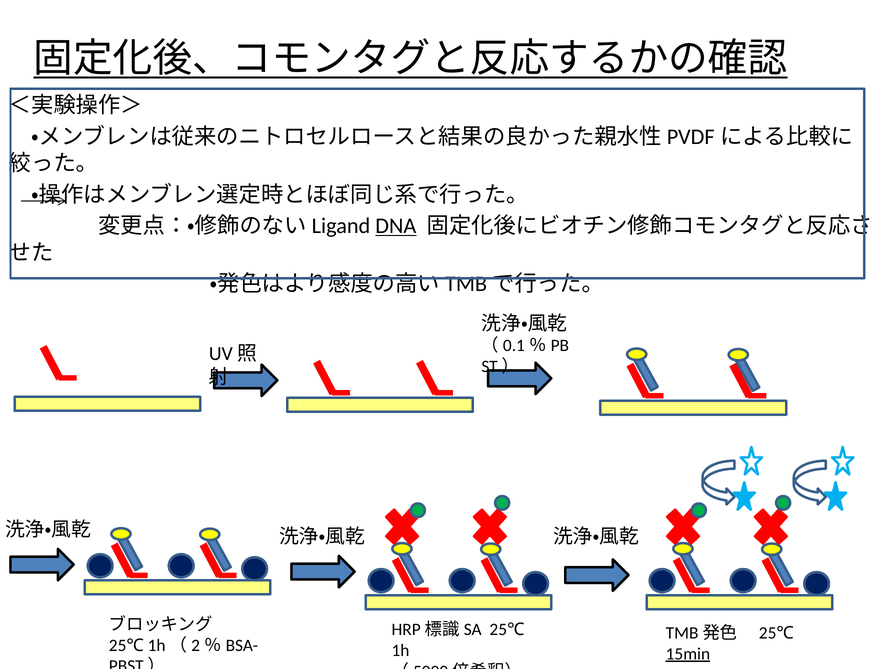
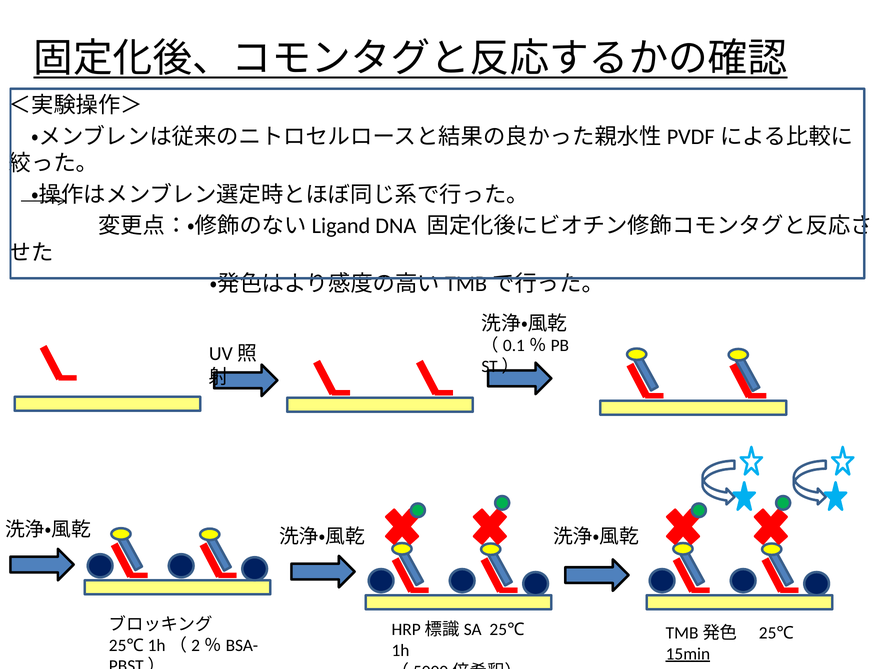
DNA underline: present -> none (396, 226)
